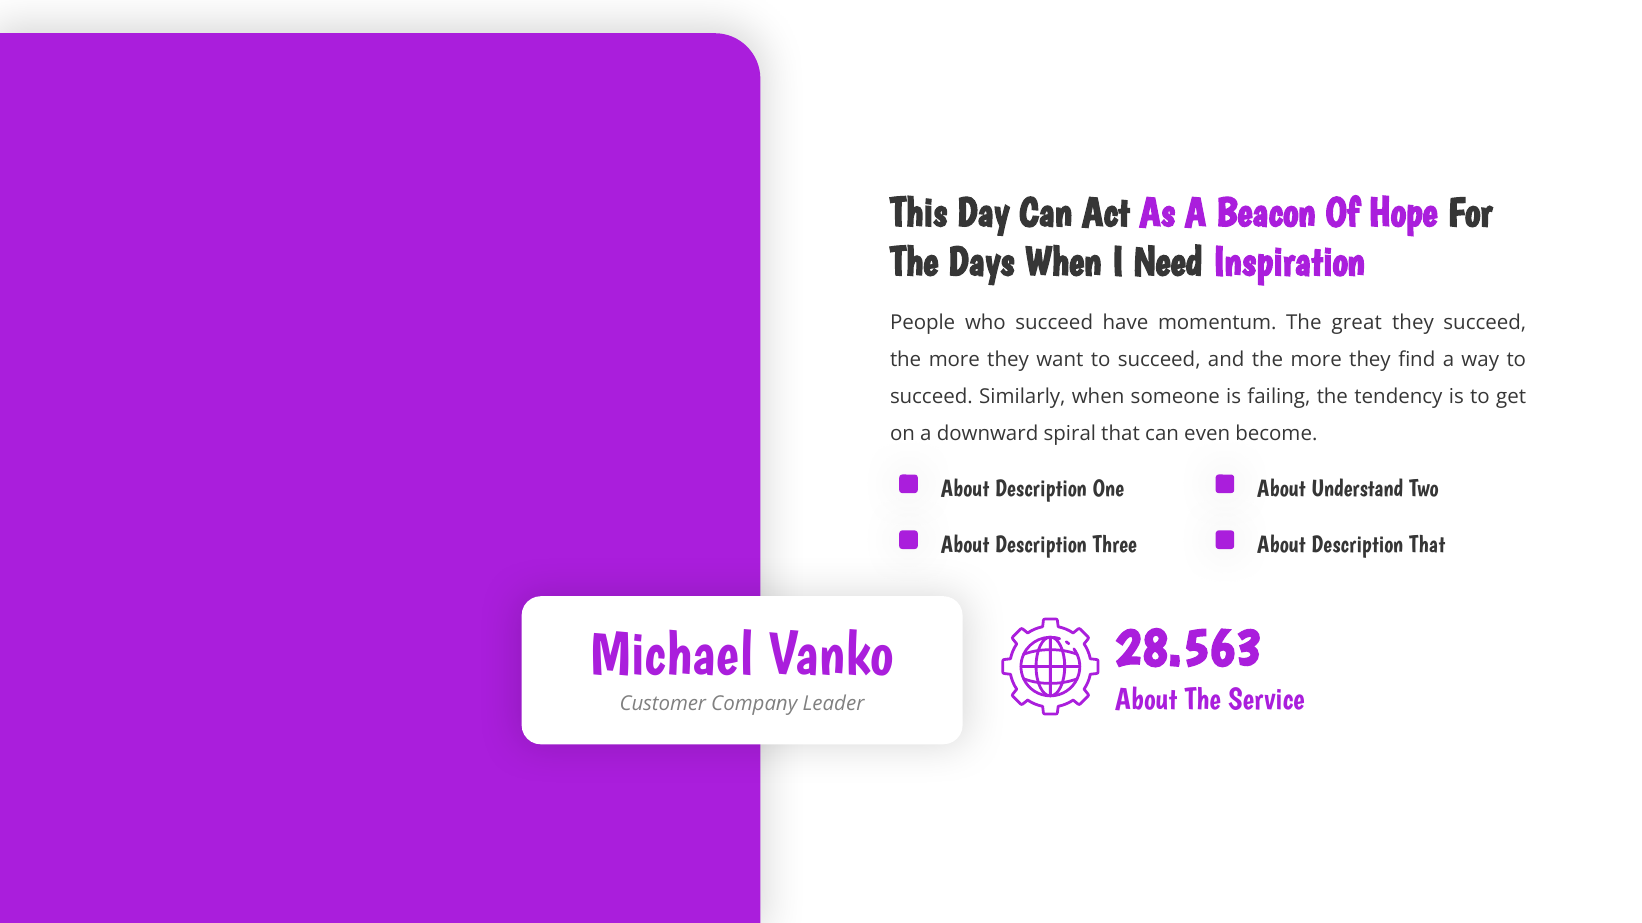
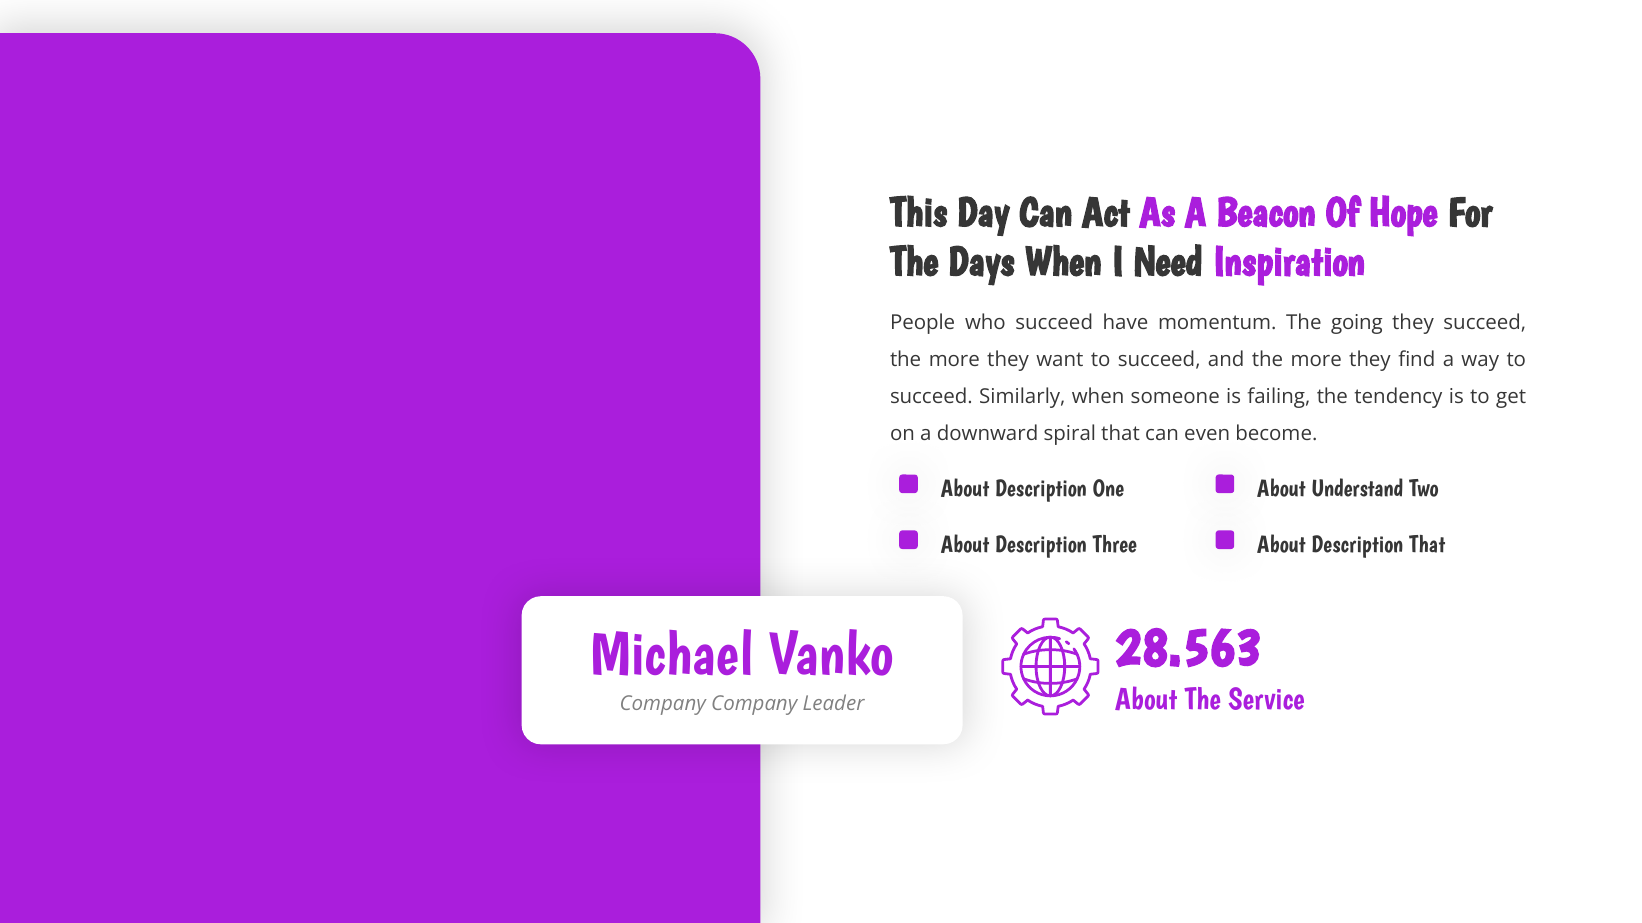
great: great -> going (1357, 323)
Customer: Customer -> Company (663, 705)
